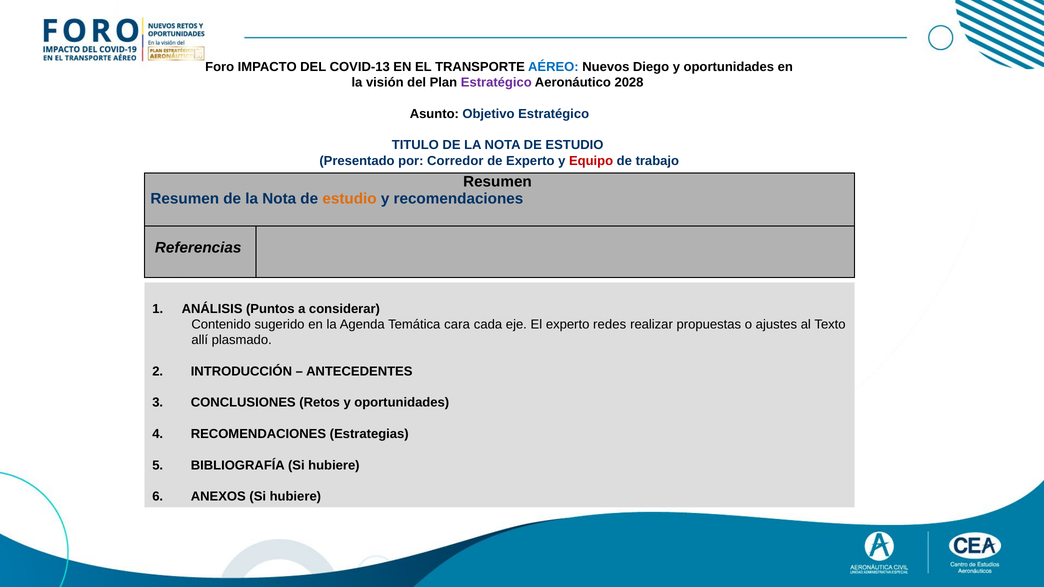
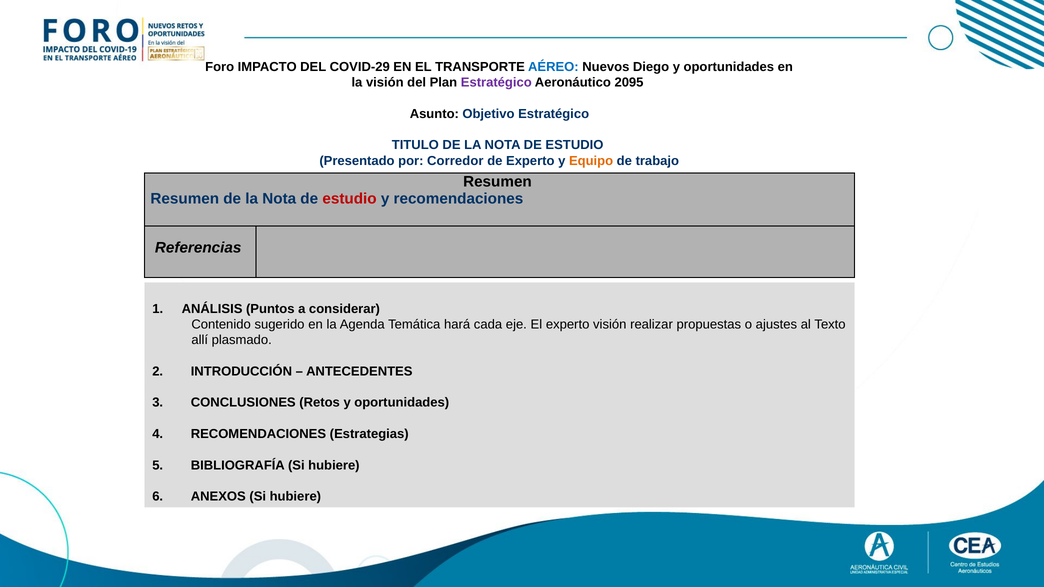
COVID-13: COVID-13 -> COVID-29 (360, 67)
2028: 2028 -> 2095 (629, 83)
Equipo colour: red -> orange (591, 161)
estudio colour: orange -> red (350, 199)
cara: cara -> hará (457, 325)
experto redes: redes -> visión (610, 325)
